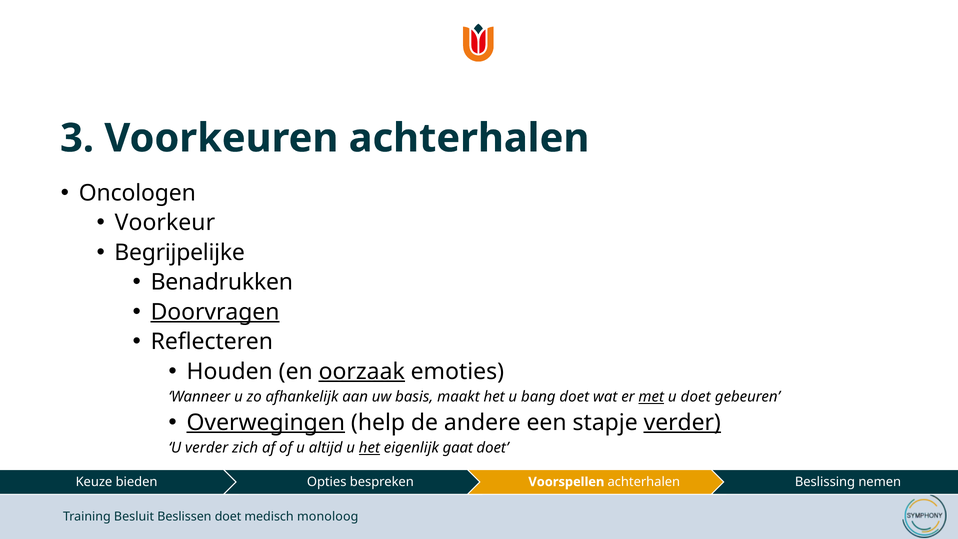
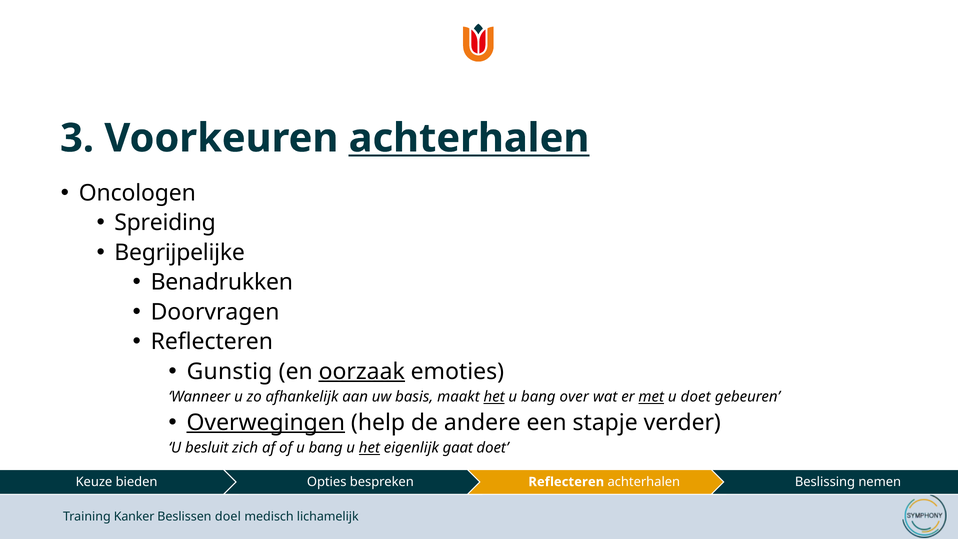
achterhalen underline: none -> present (469, 138)
Voorkeur: Voorkeur -> Spreiding (165, 223)
Doorvragen underline: present -> none (215, 312)
Houden: Houden -> Gunstig (230, 371)
het underline: none -> present (494, 397)
bang doet: doet -> over (574, 397)
verder underline: present -> none (682, 422)
U verder: verder -> besluit (207, 448)
of u altijd: altijd -> bang (326, 448)
Voorspellen: Voorspellen -> Reflecteren (566, 482)
Besluit: Besluit -> Kanker (134, 517)
Beslissen doet: doet -> doel (228, 517)
monoloog: monoloog -> lichamelijk (328, 517)
